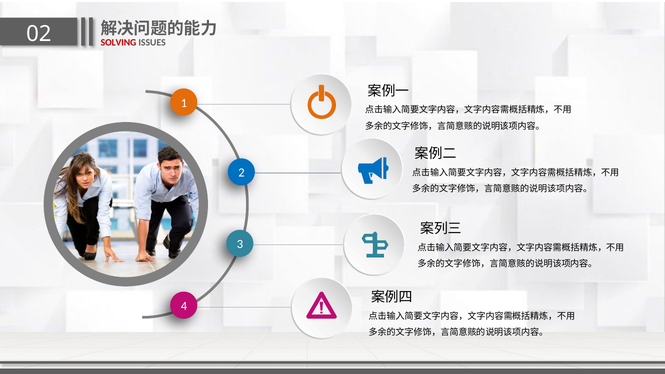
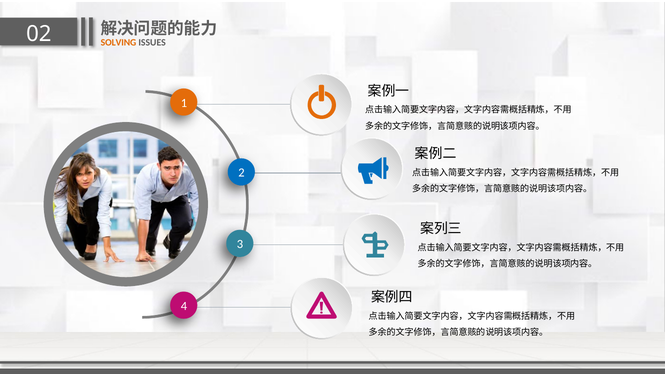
SOLVING colour: red -> orange (119, 43)
